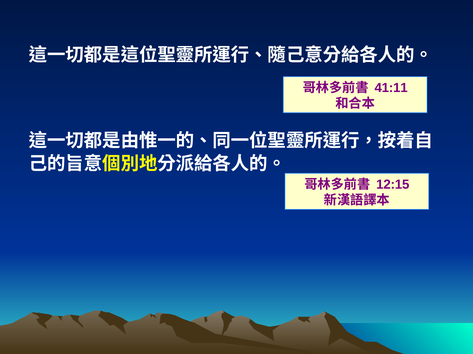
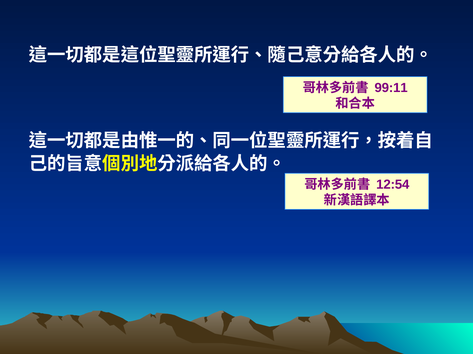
41:11: 41:11 -> 99:11 (391, 88)
12:15: 12:15 -> 12:54 (393, 185)
